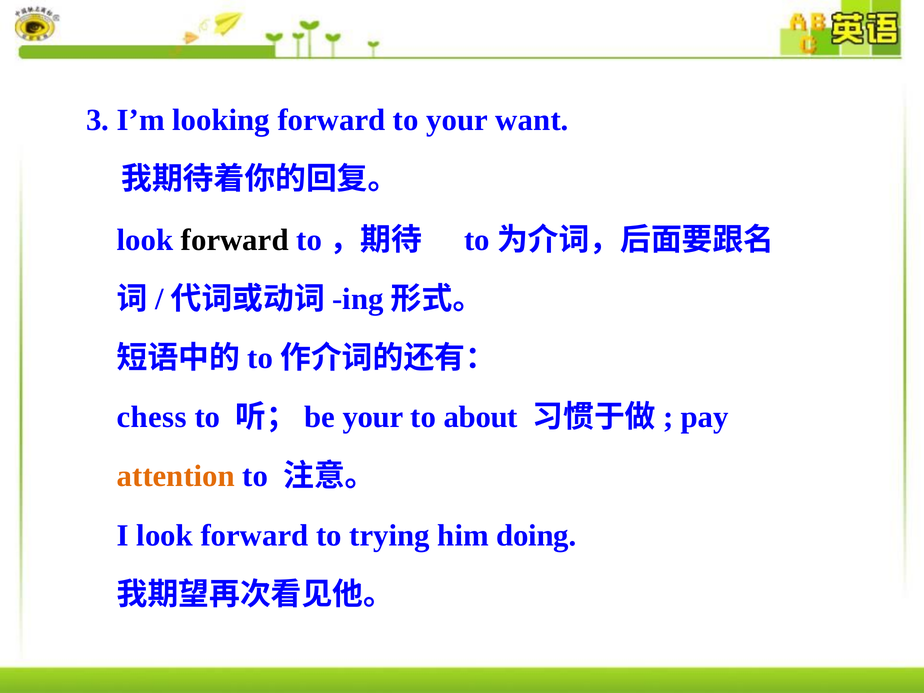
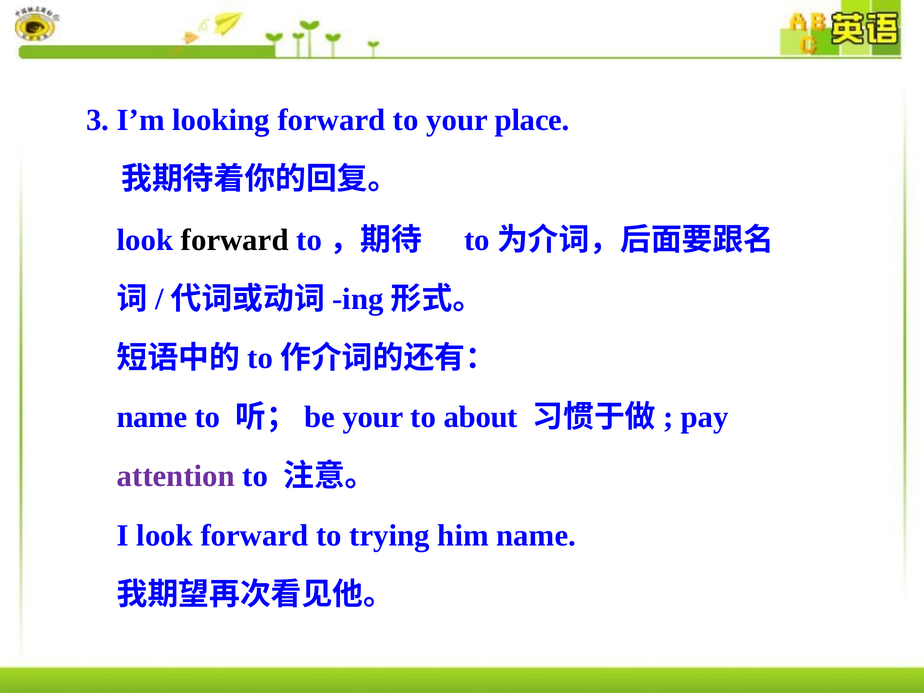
want: want -> place (532, 120)
chess: chess -> name (152, 417)
attention colour: orange -> purple (176, 476)
him doing: doing -> name (536, 535)
